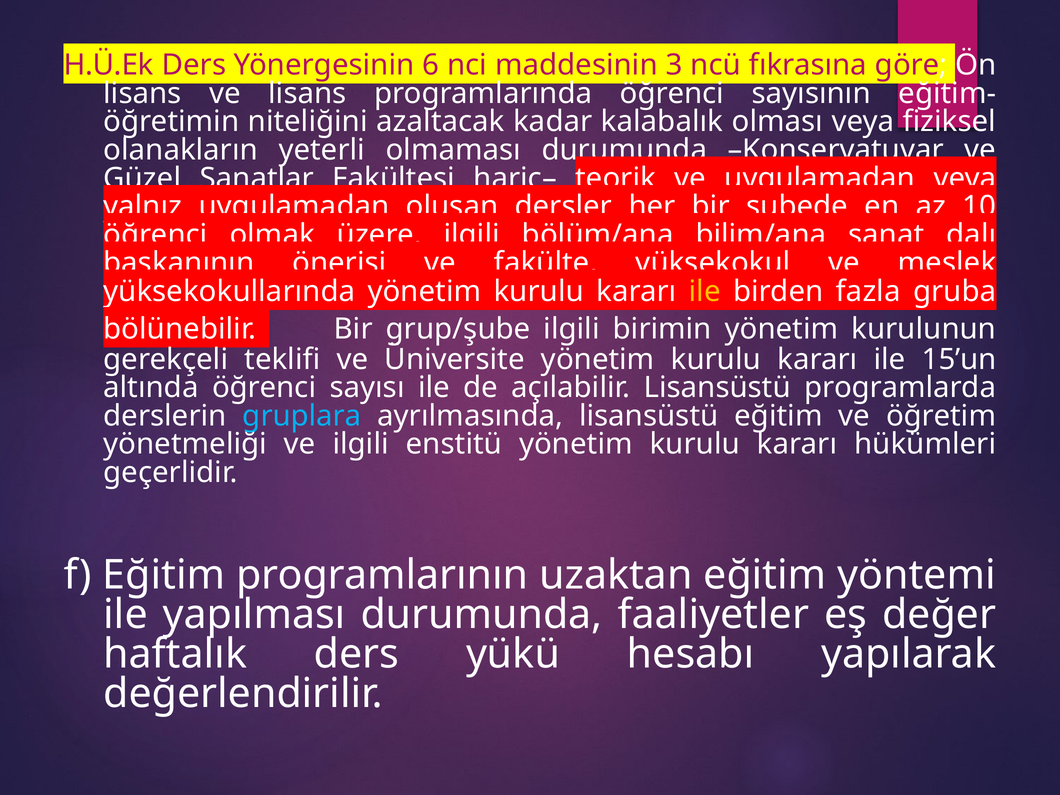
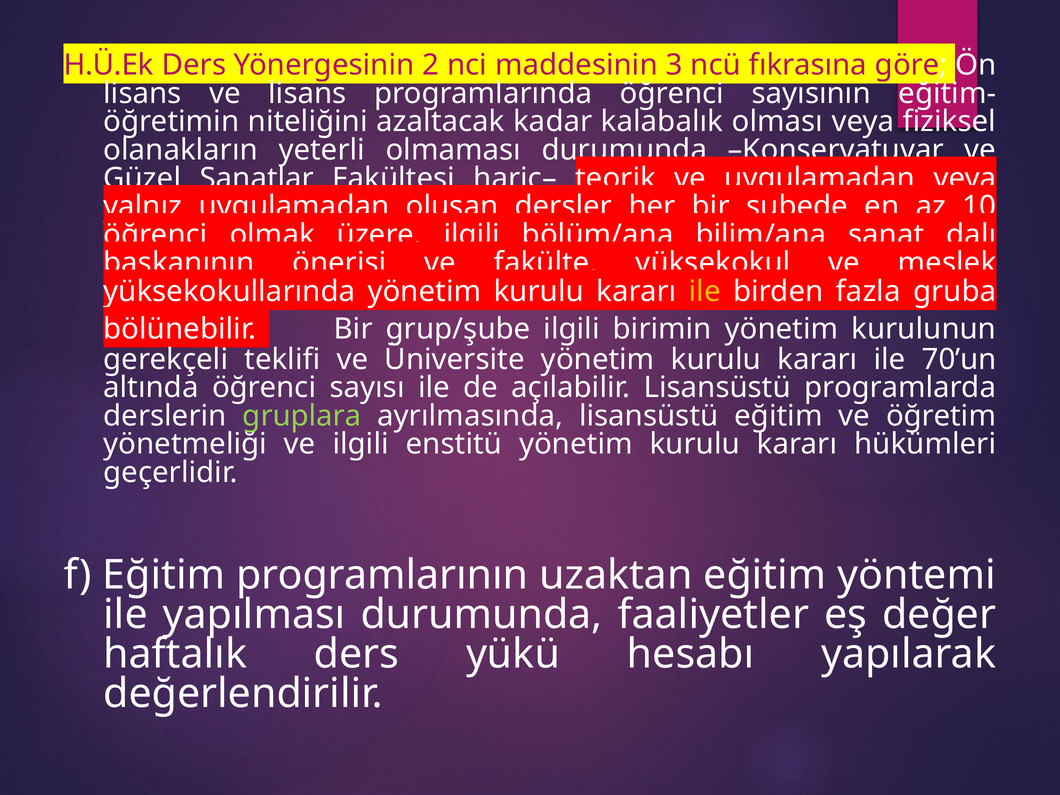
6: 6 -> 2 (431, 65)
15’un: 15’un -> 70’un (959, 359)
gruplara colour: light blue -> light green (302, 416)
